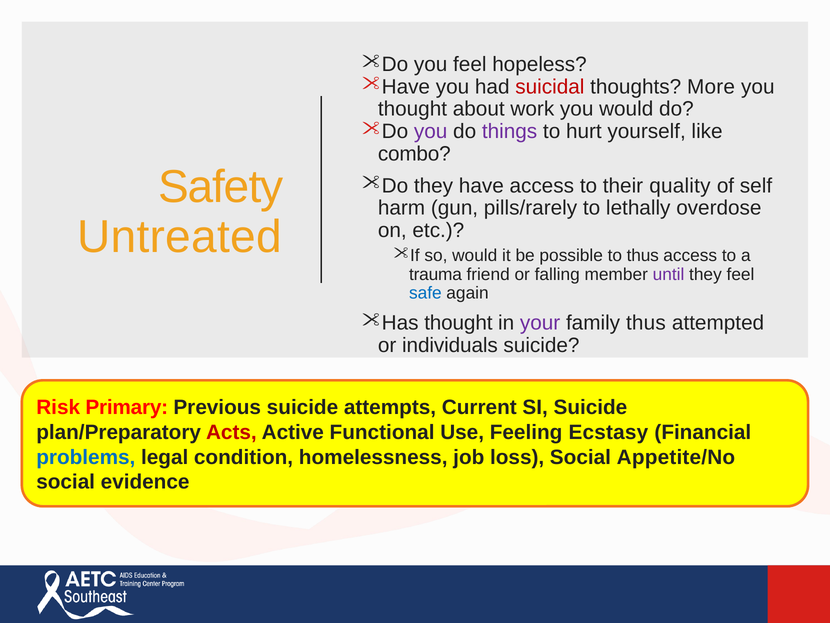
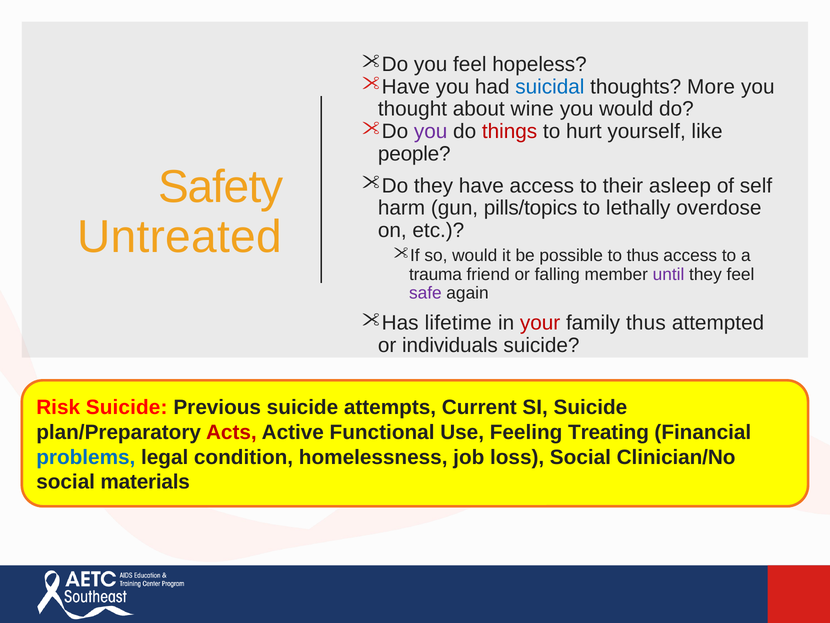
suicidal colour: red -> blue (550, 87)
work: work -> wine (532, 109)
things colour: purple -> red (510, 131)
combo: combo -> people (414, 154)
quality: quality -> asleep (680, 186)
pills/rarely: pills/rarely -> pills/topics (531, 208)
safe colour: blue -> purple (425, 293)
thought: thought -> lifetime (458, 323)
your colour: purple -> red (540, 323)
Risk Primary: Primary -> Suicide (127, 407)
Ecstasy: Ecstasy -> Treating (609, 432)
Appetite/No: Appetite/No -> Clinician/No (676, 457)
evidence: evidence -> materials (145, 482)
